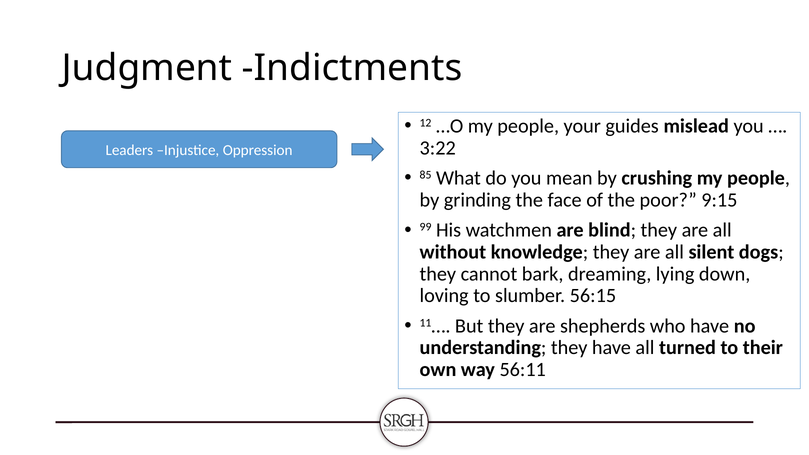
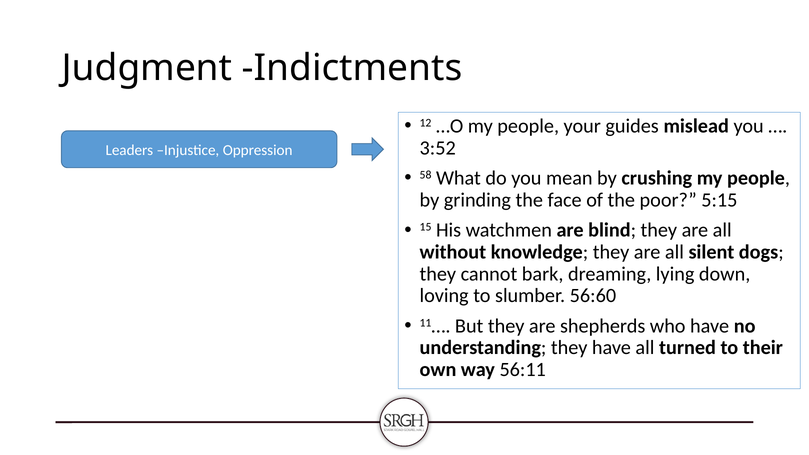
3:22: 3:22 -> 3:52 (438, 148)
85: 85 -> 58 (426, 175)
9:15: 9:15 -> 5:15 (719, 200)
99: 99 -> 15 (426, 227)
56:15: 56:15 -> 56:60 (593, 296)
